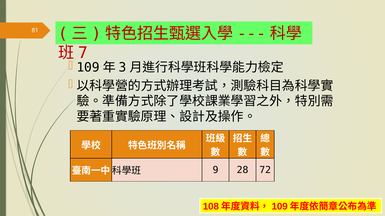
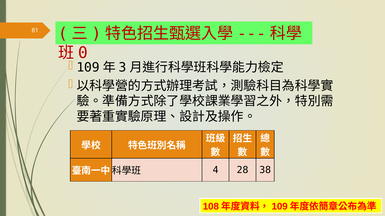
7: 7 -> 0 (83, 53)
9: 9 -> 4 (216, 170)
72: 72 -> 38 (265, 170)
